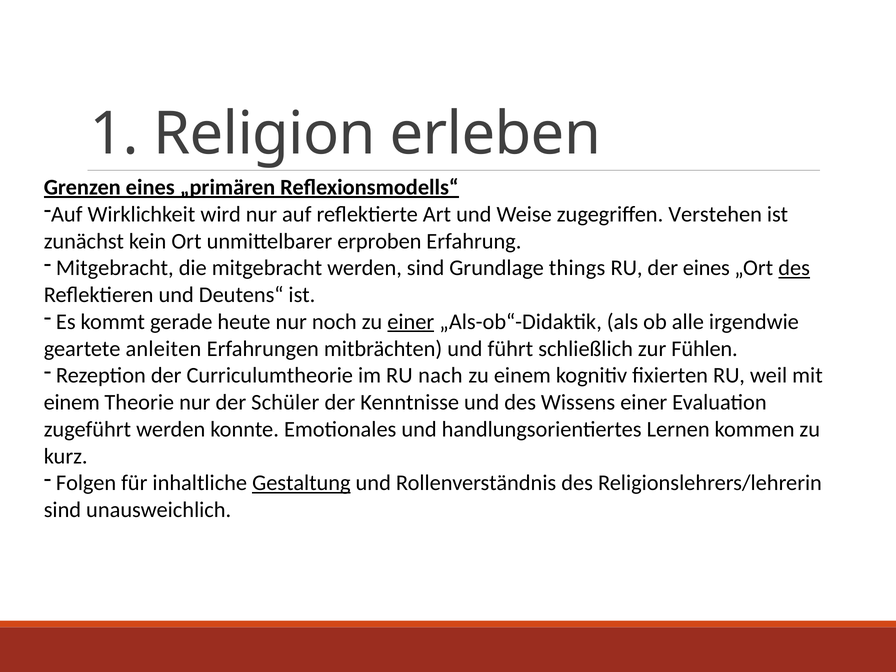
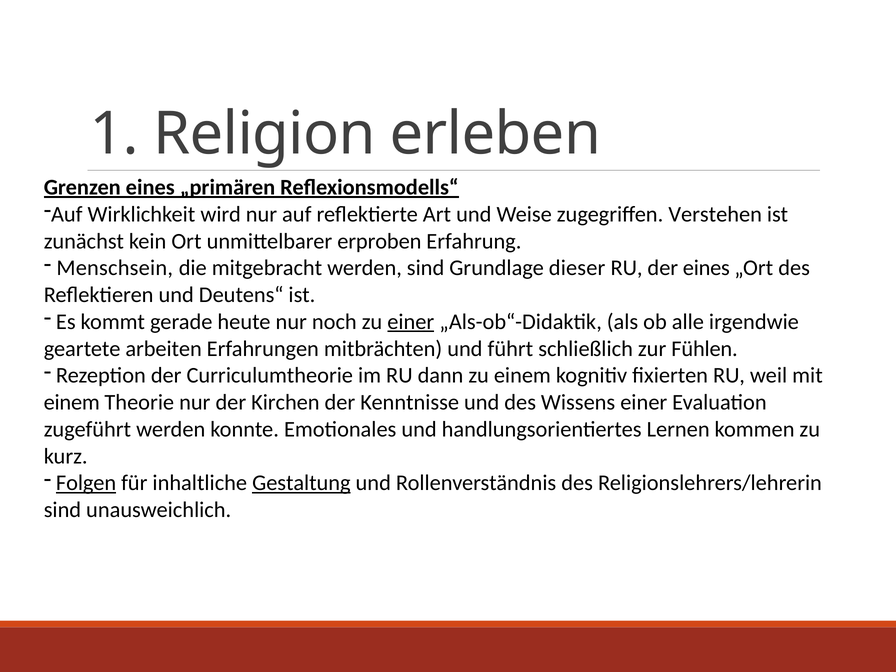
Mitgebracht: Mitgebracht -> Menschsein (115, 268)
things: things -> dieser (577, 268)
des underline: present -> none (794, 268)
anleiten: anleiten -> arbeiten (164, 349)
nach: nach -> dann (441, 376)
Schüler: Schüler -> Kirchen (285, 402)
Folgen underline: none -> present (86, 483)
